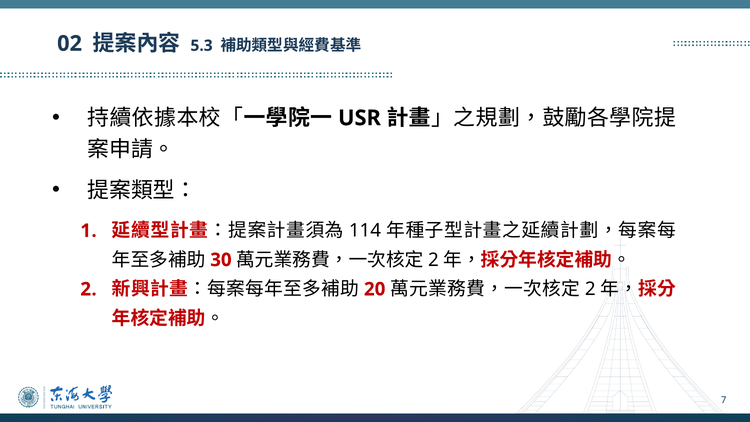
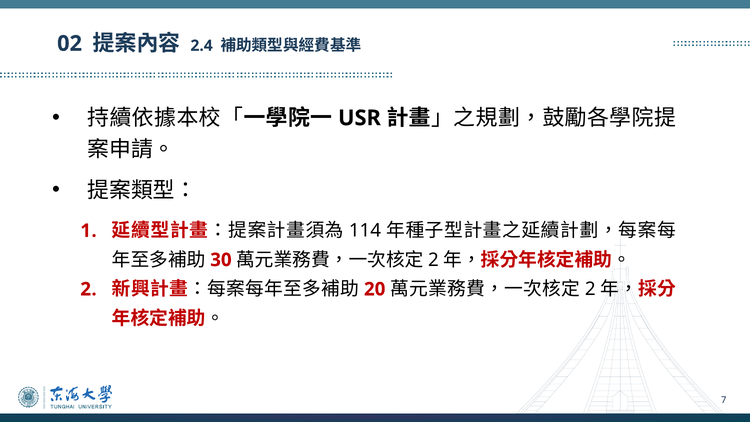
5.3: 5.3 -> 2.4 (202, 46)
